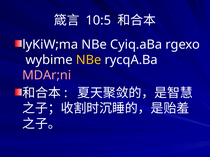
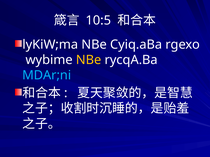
MDAr;ni colour: pink -> light blue (47, 75)
